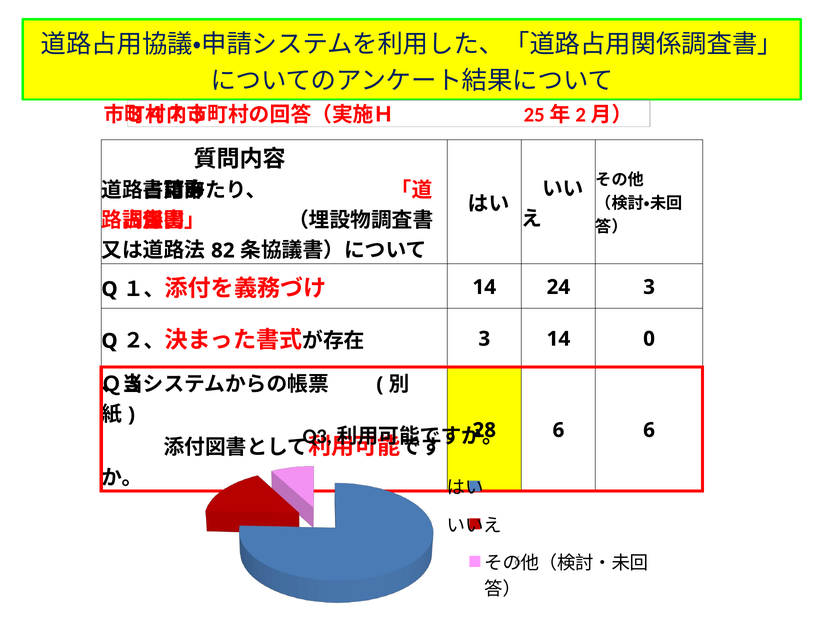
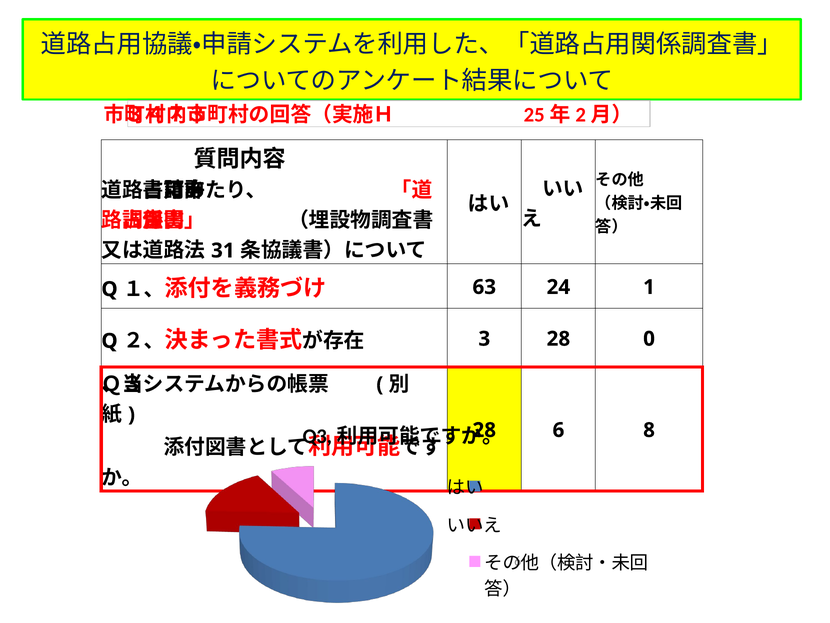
82: 82 -> 31 (223, 250)
14: 14 -> 63 (484, 287)
24 3: 3 -> 1 (649, 287)
3 14: 14 -> 28 (558, 339)
6 6: 6 -> 8 (649, 430)
